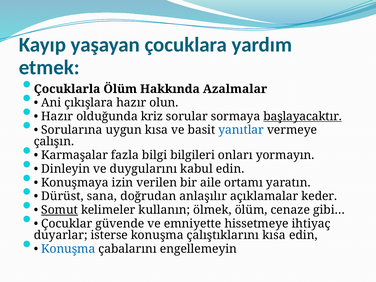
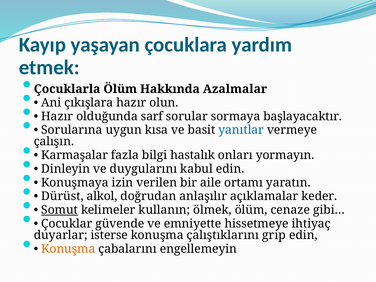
kriz: kriz -> sarf (152, 116)
başlayacaktır underline: present -> none (303, 116)
bilgileri: bilgileri -> hastalık (193, 155)
sana: sana -> alkol (102, 196)
çalıştıklarını kısa: kısa -> grip (274, 235)
Konuşma colour: blue -> orange (68, 249)
